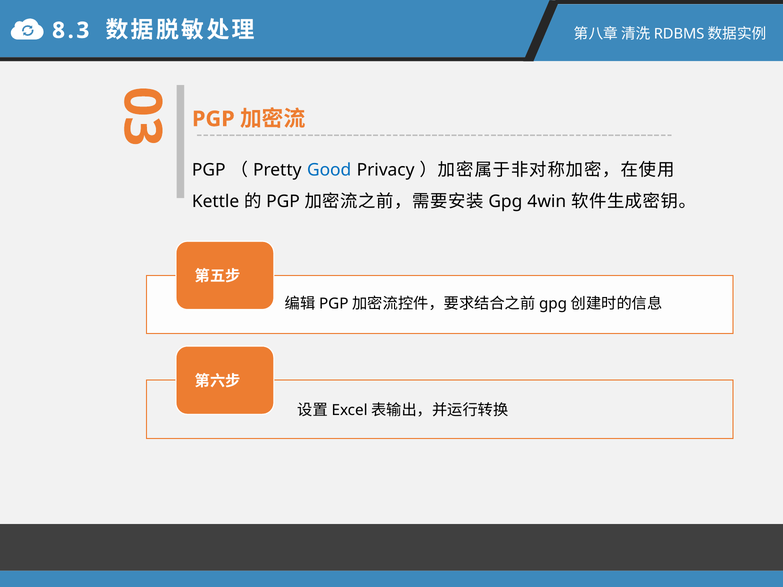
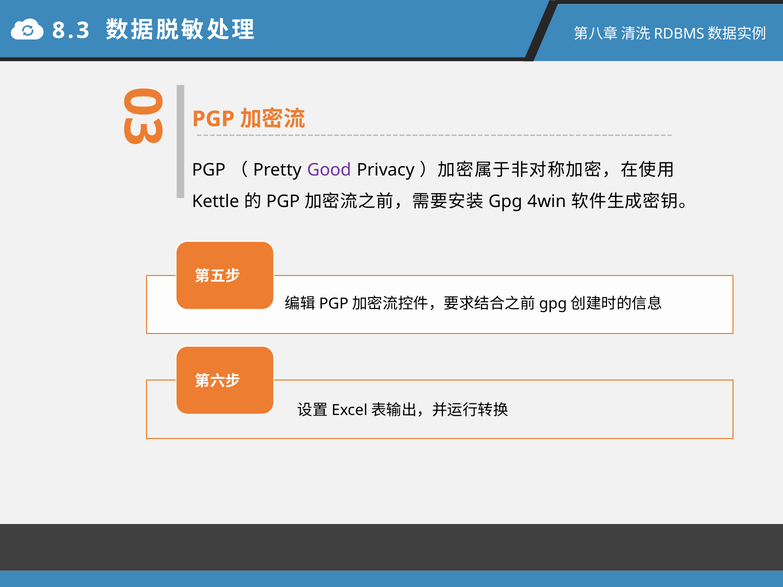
Good colour: blue -> purple (329, 170)
